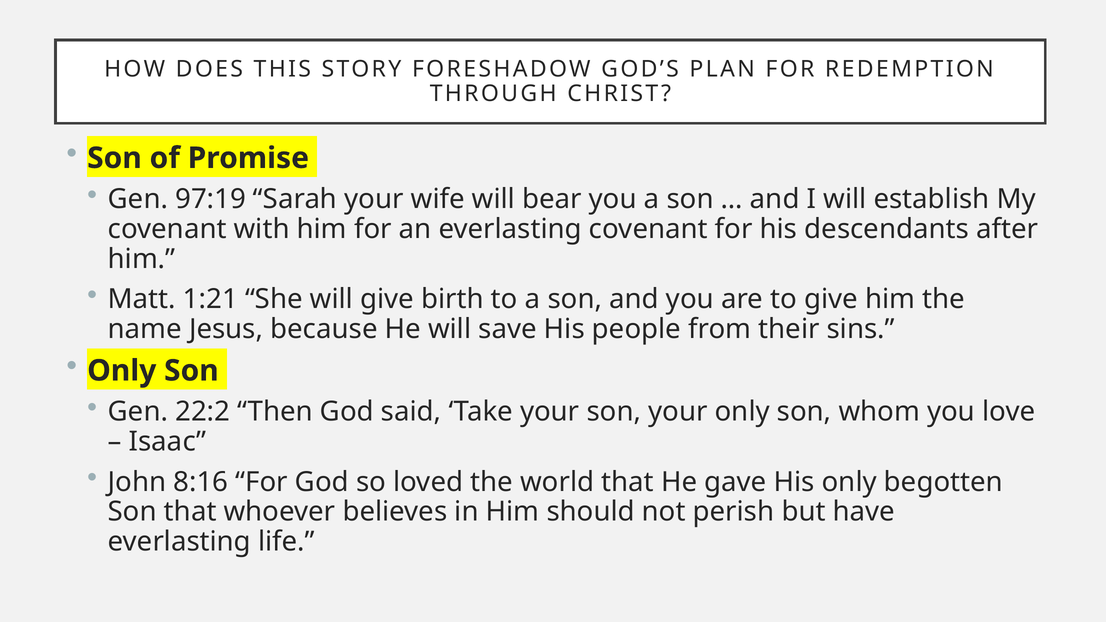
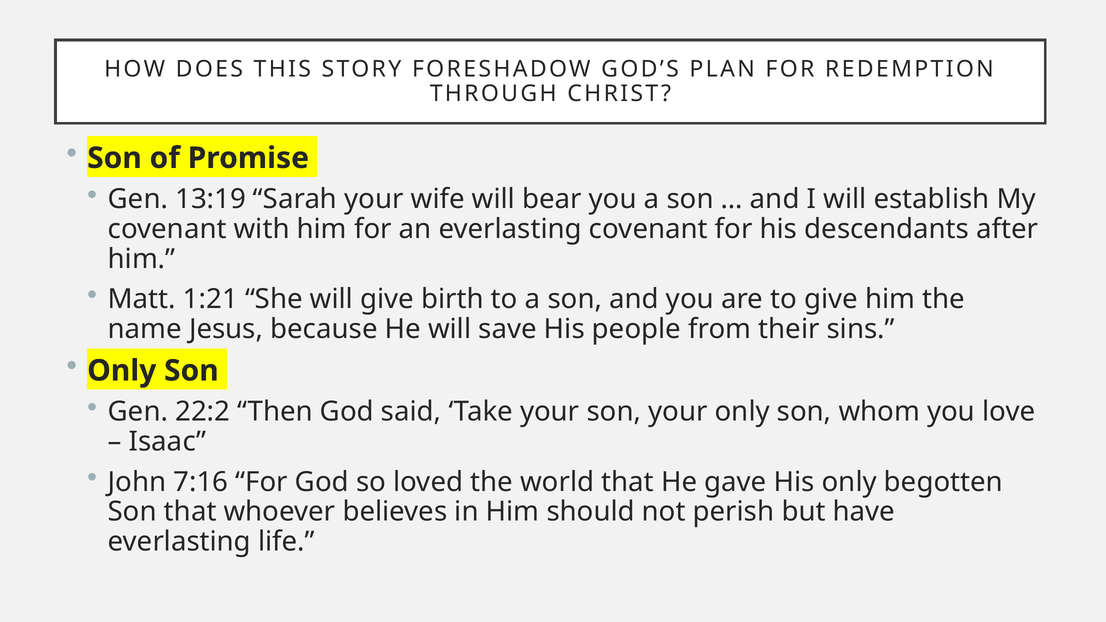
97:19: 97:19 -> 13:19 (211, 199)
8:16: 8:16 -> 7:16 (201, 482)
